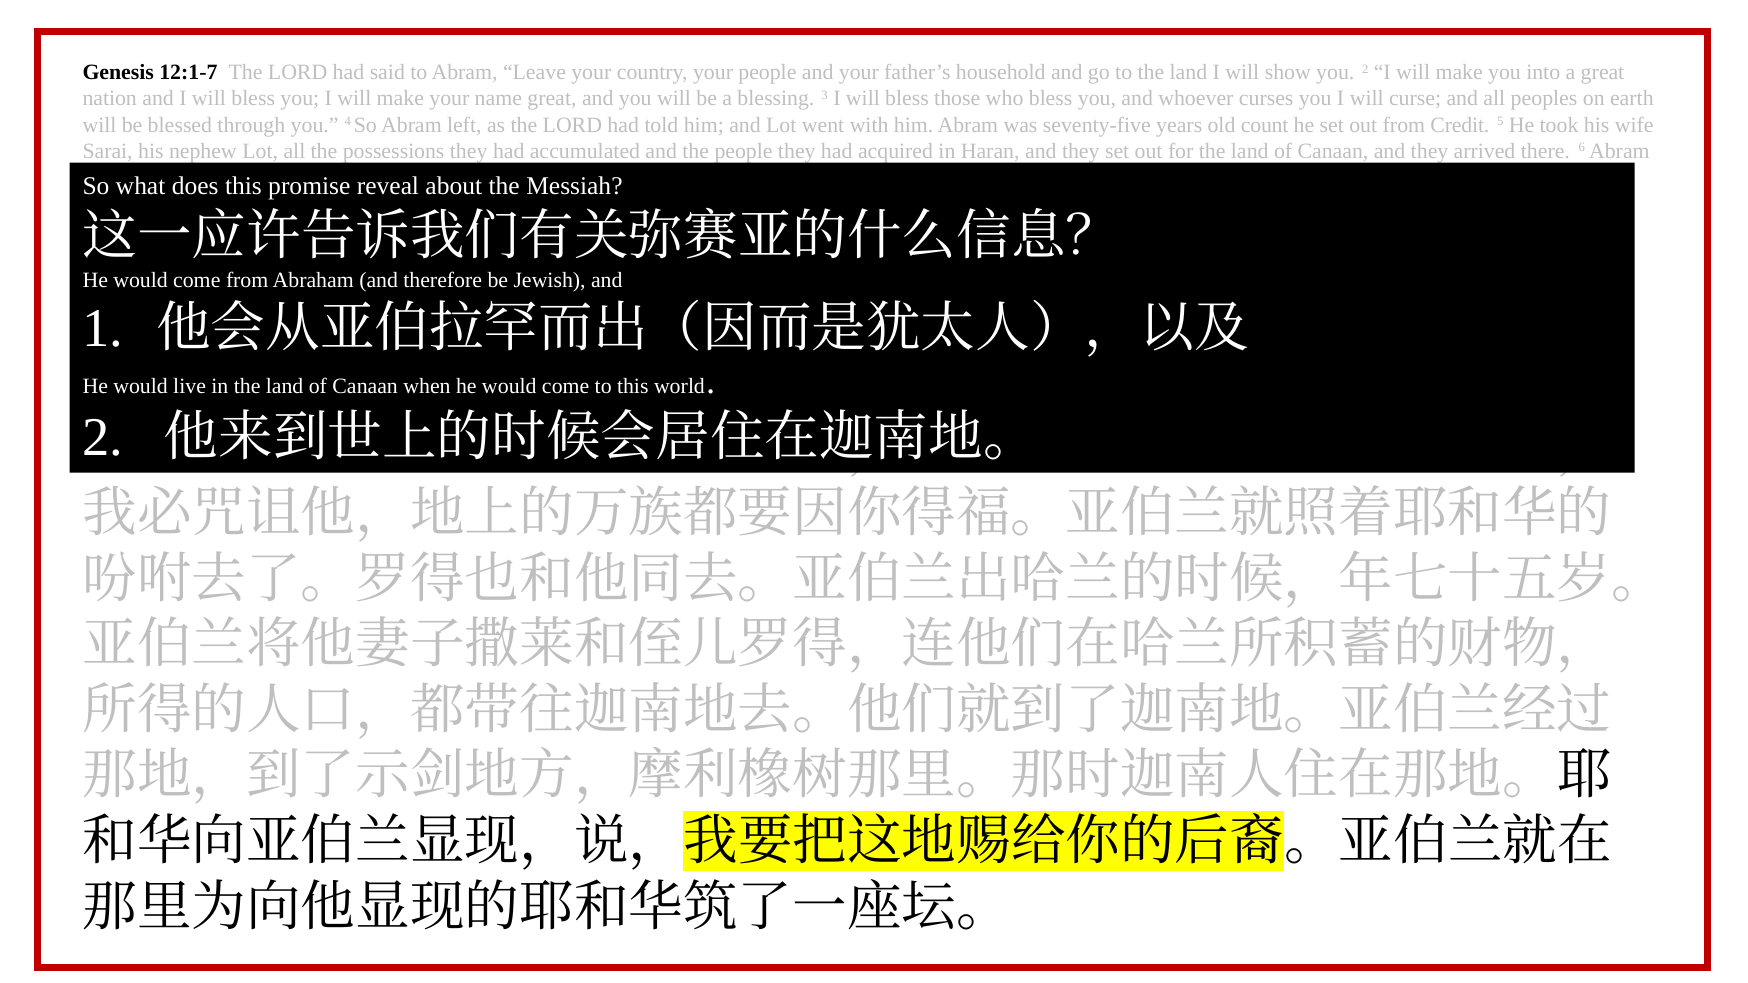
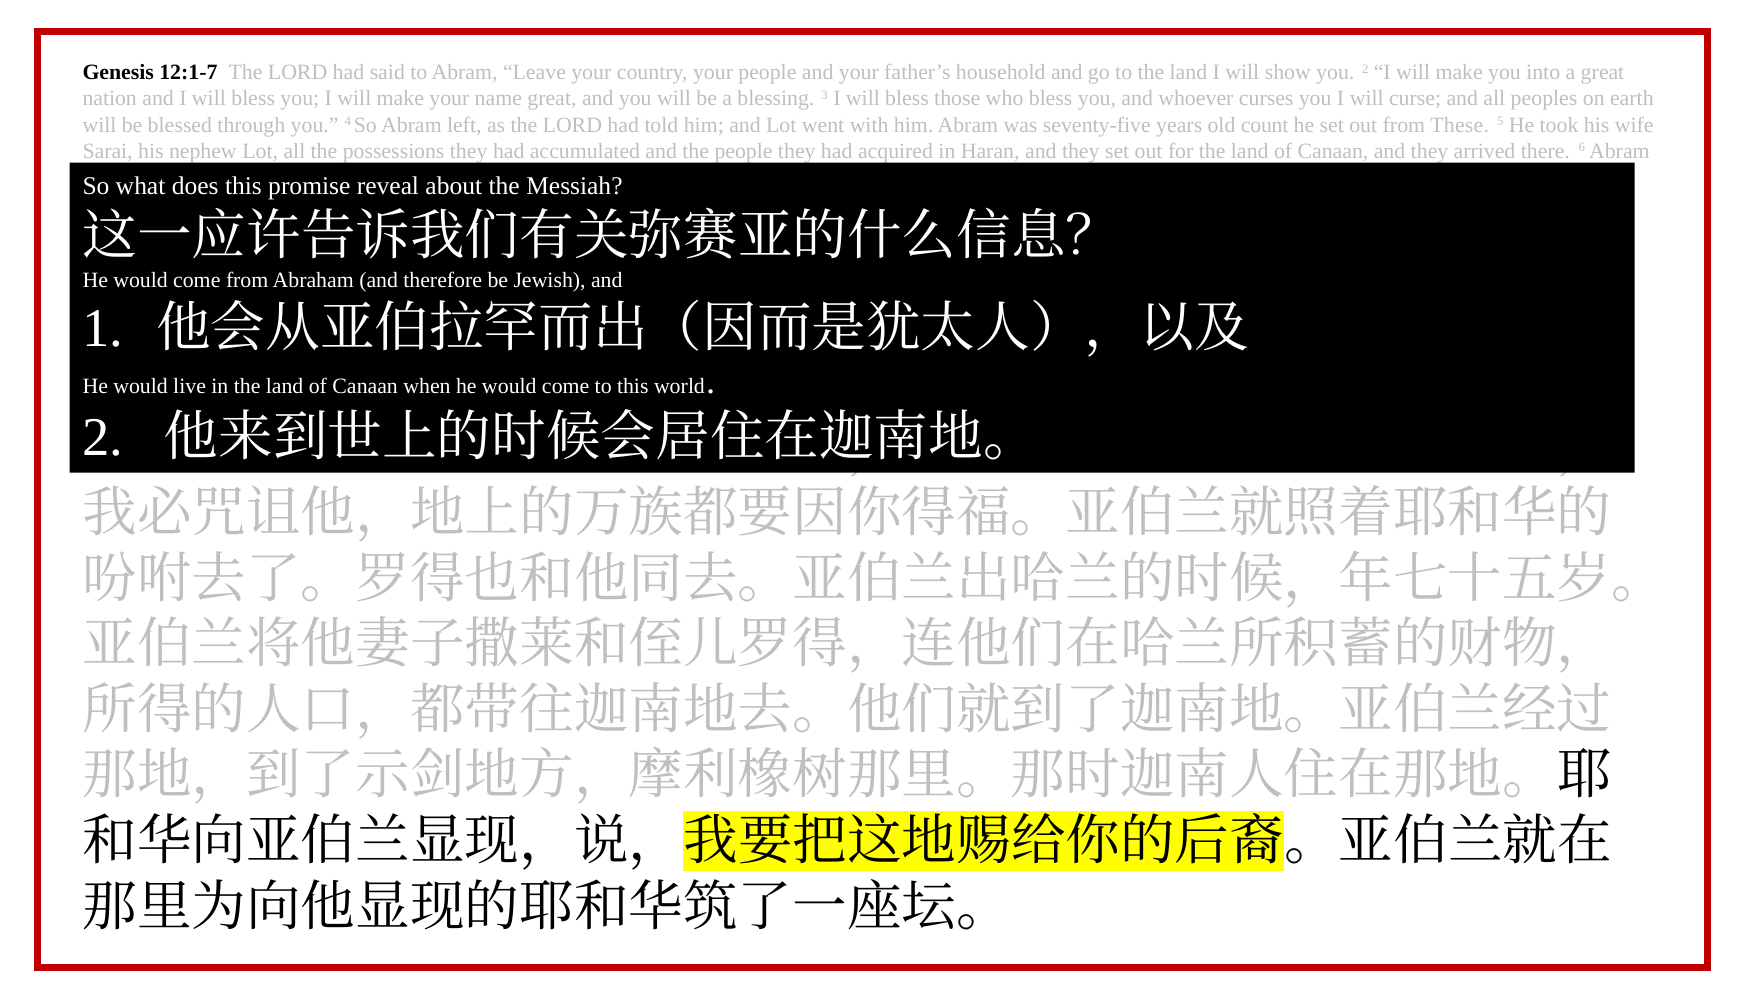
Credit: Credit -> These (1460, 125)
